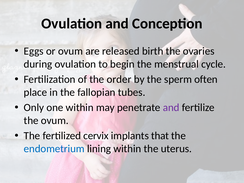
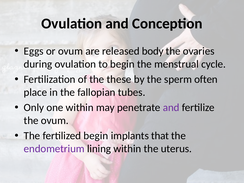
birth: birth -> body (153, 51)
order: order -> these (119, 79)
fertilized cervix: cervix -> begin (96, 136)
endometrium colour: blue -> purple (54, 149)
